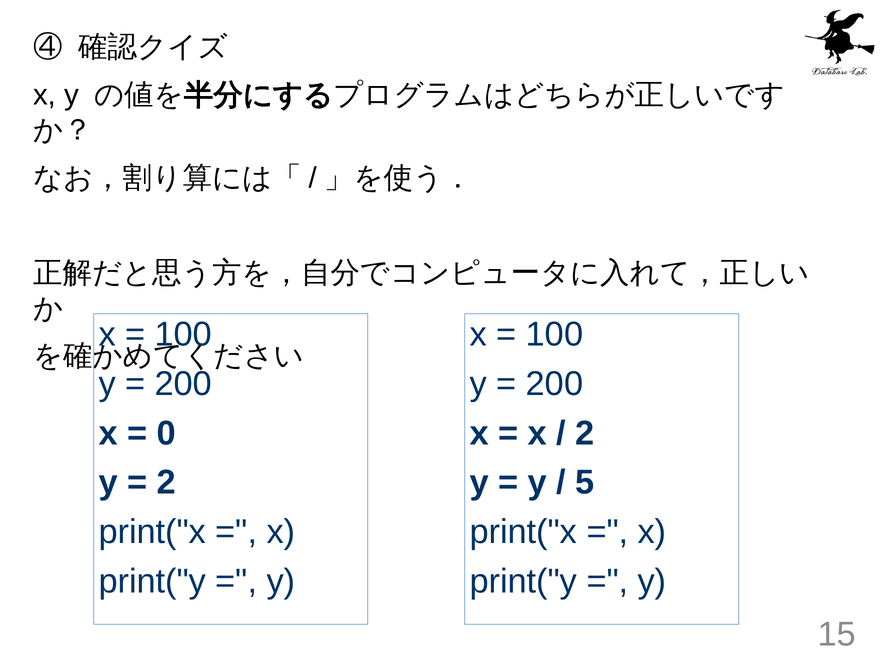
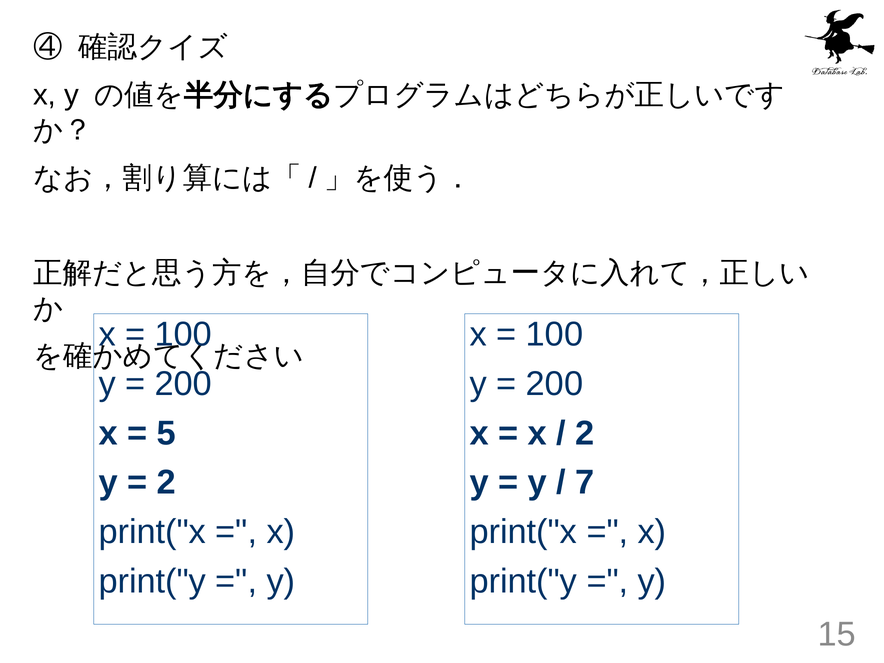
0: 0 -> 5 (166, 433)
5: 5 -> 7 (585, 483)
